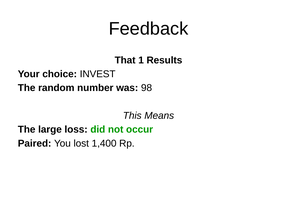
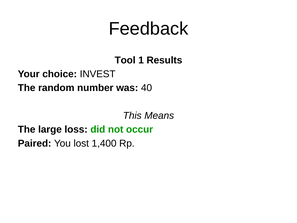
That: That -> Tool (125, 60)
98: 98 -> 40 (147, 88)
